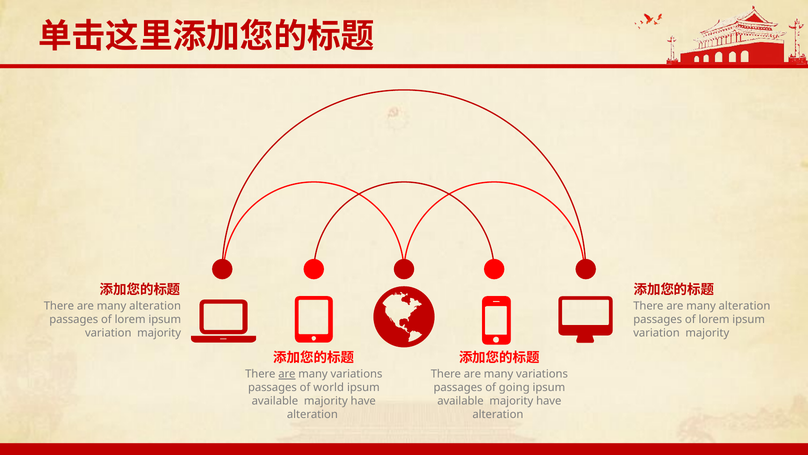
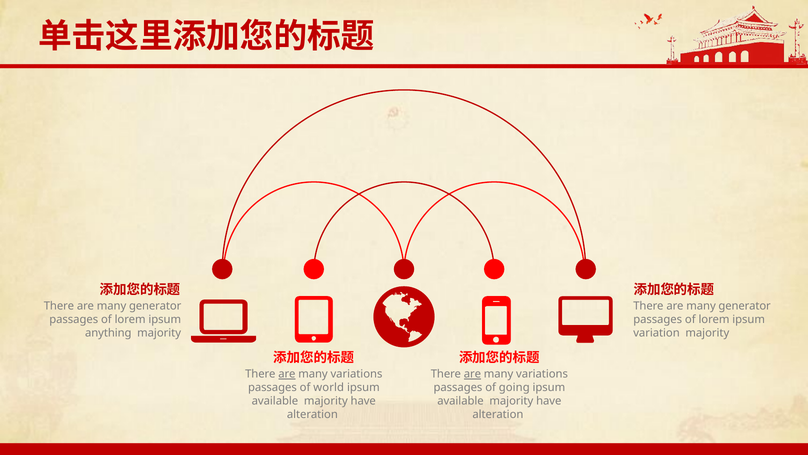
alteration: alteration -> generator (155, 306)
alteration: alteration -> generator (745, 306)
variation: variation -> anything (108, 333)
are underline: none -> present (472, 374)
